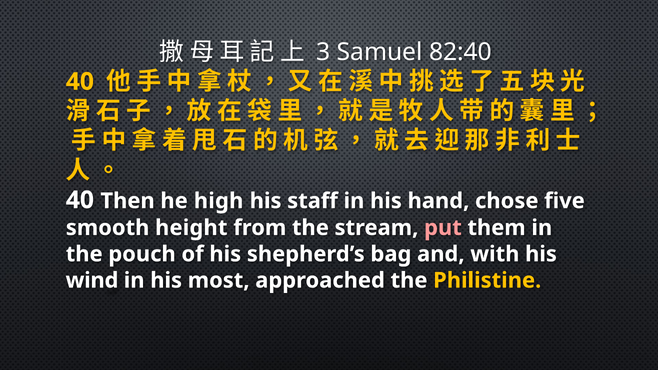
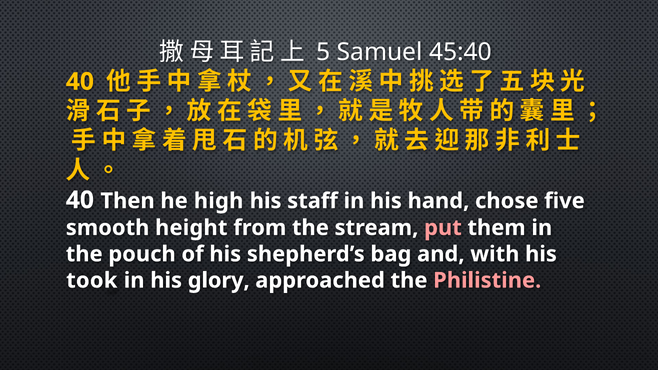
3: 3 -> 5 (323, 52)
82:40: 82:40 -> 45:40 (461, 52)
wind: wind -> took (92, 281)
most: most -> glory (219, 281)
Philistine colour: yellow -> pink (487, 281)
